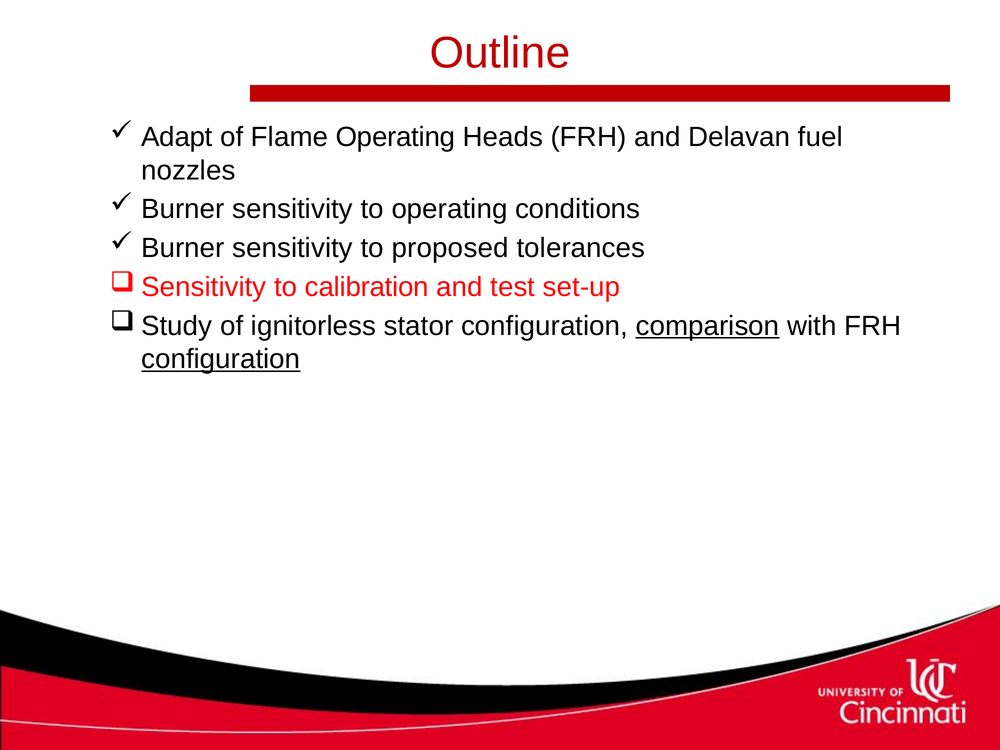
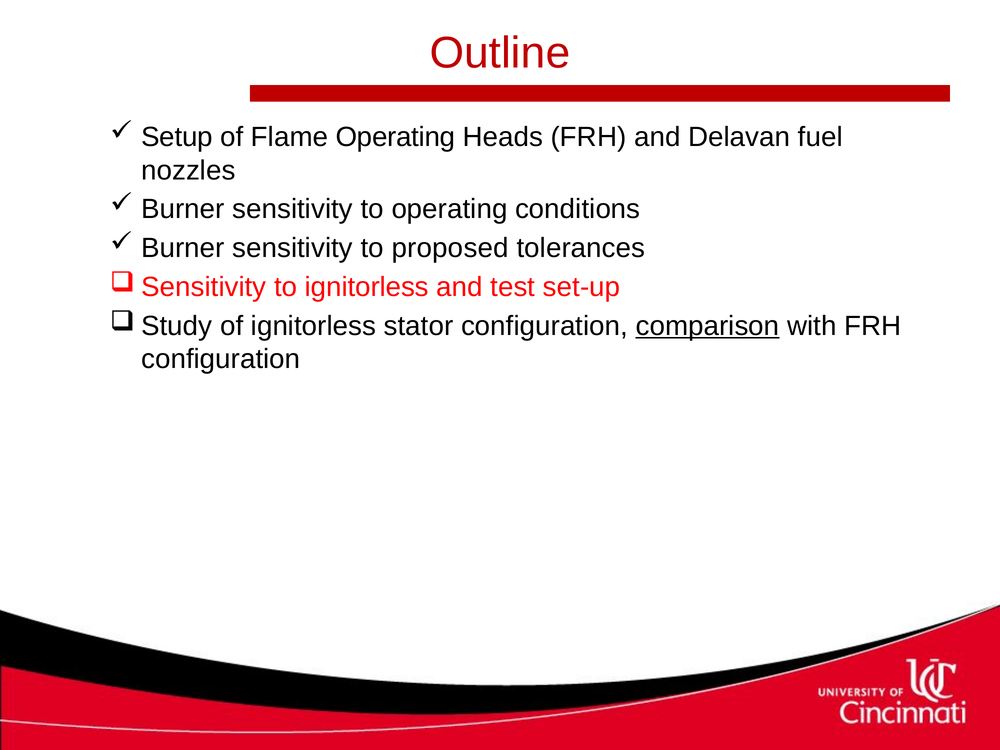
Adapt: Adapt -> Setup (177, 137)
to calibration: calibration -> ignitorless (367, 287)
configuration underline: present -> none (221, 359)
